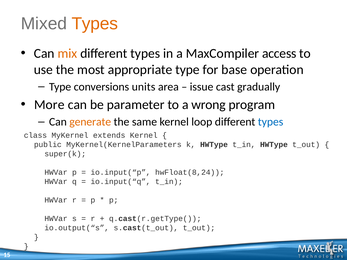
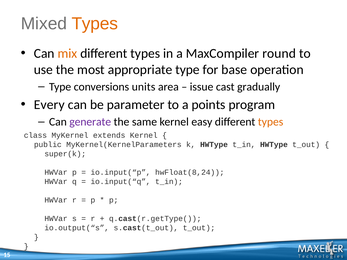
access: access -> round (279, 53)
More: More -> Every (49, 105)
wrong: wrong -> points (209, 105)
generate colour: orange -> purple (90, 122)
loop: loop -> easy (202, 122)
types colour: blue -> orange (271, 122)
